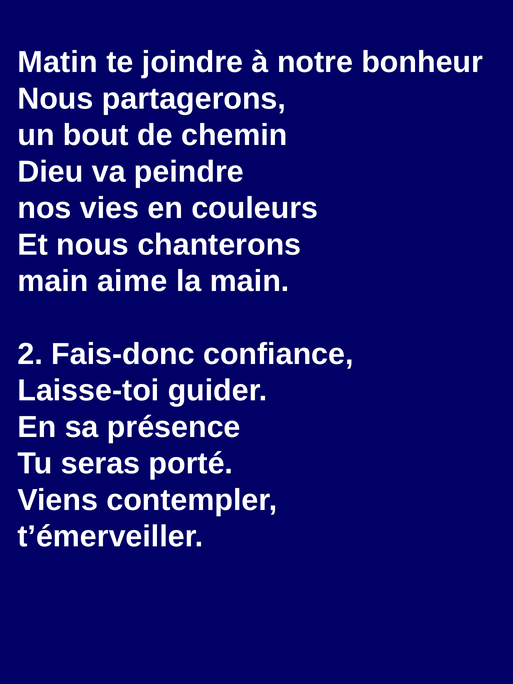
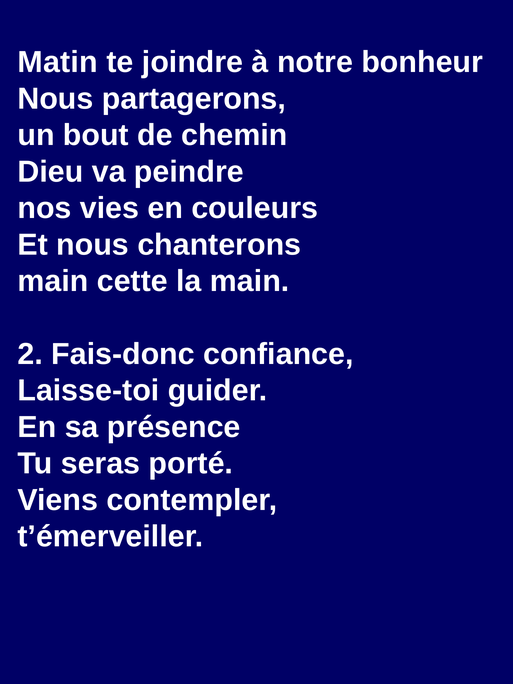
aime: aime -> cette (132, 281)
